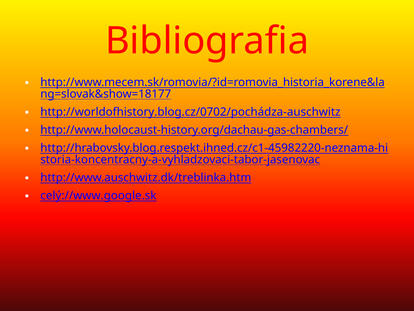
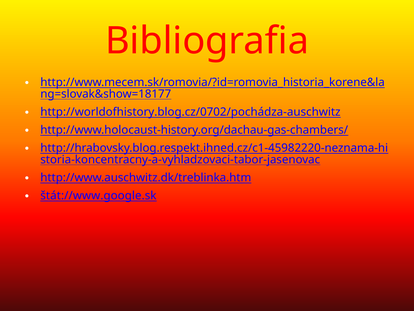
celý://www.google.sk: celý://www.google.sk -> štát://www.google.sk (98, 195)
